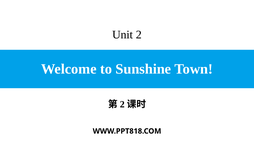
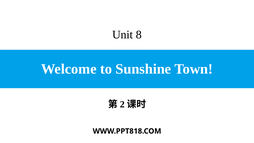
Unit 2: 2 -> 8 (139, 35)
